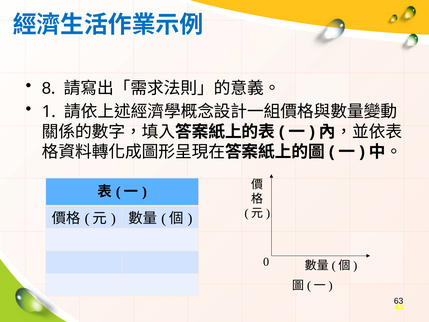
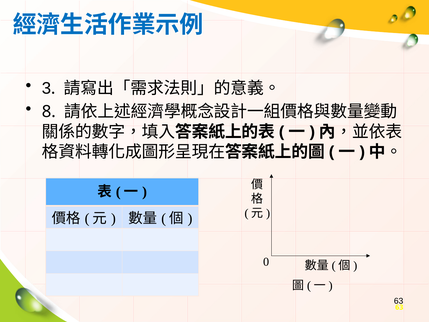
8: 8 -> 3 (46, 88)
1: 1 -> 8 (49, 112)
